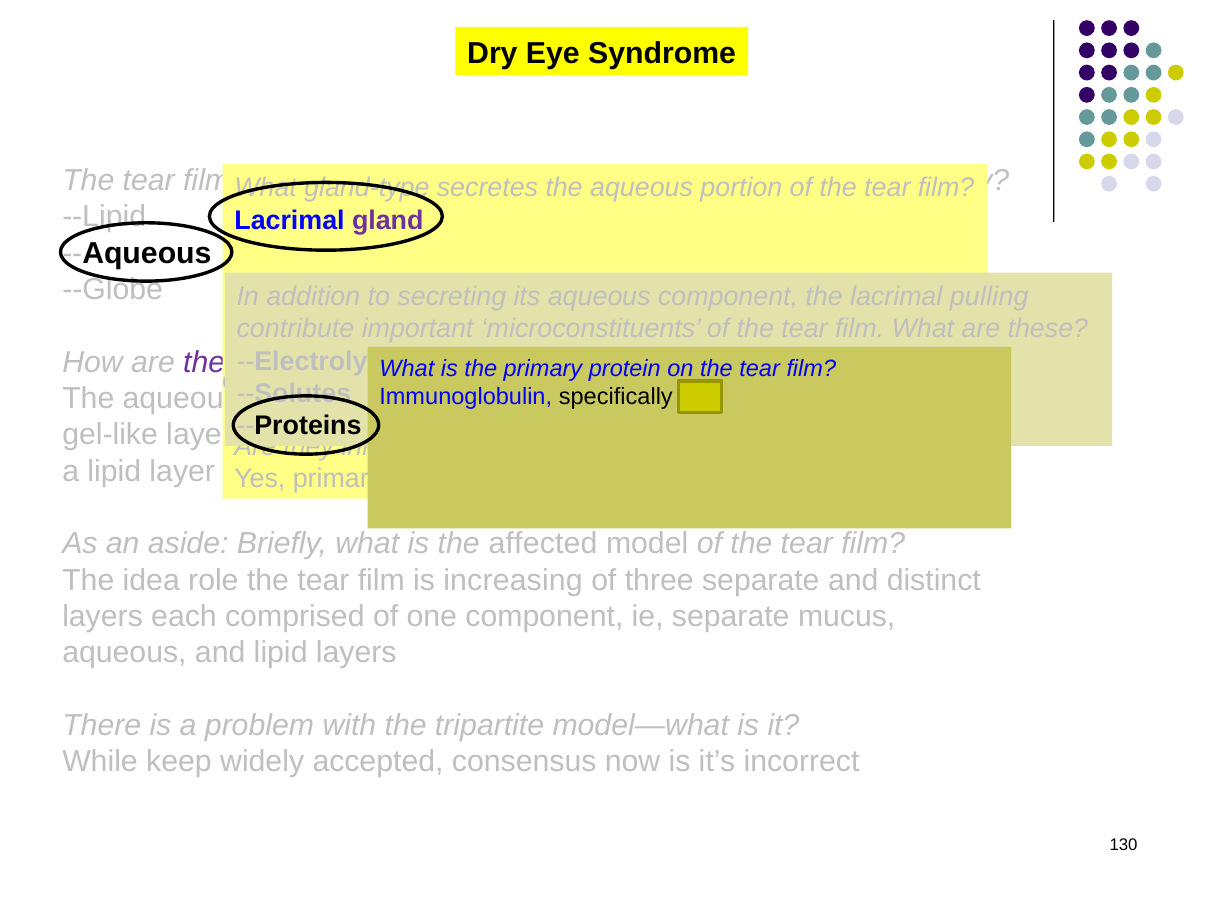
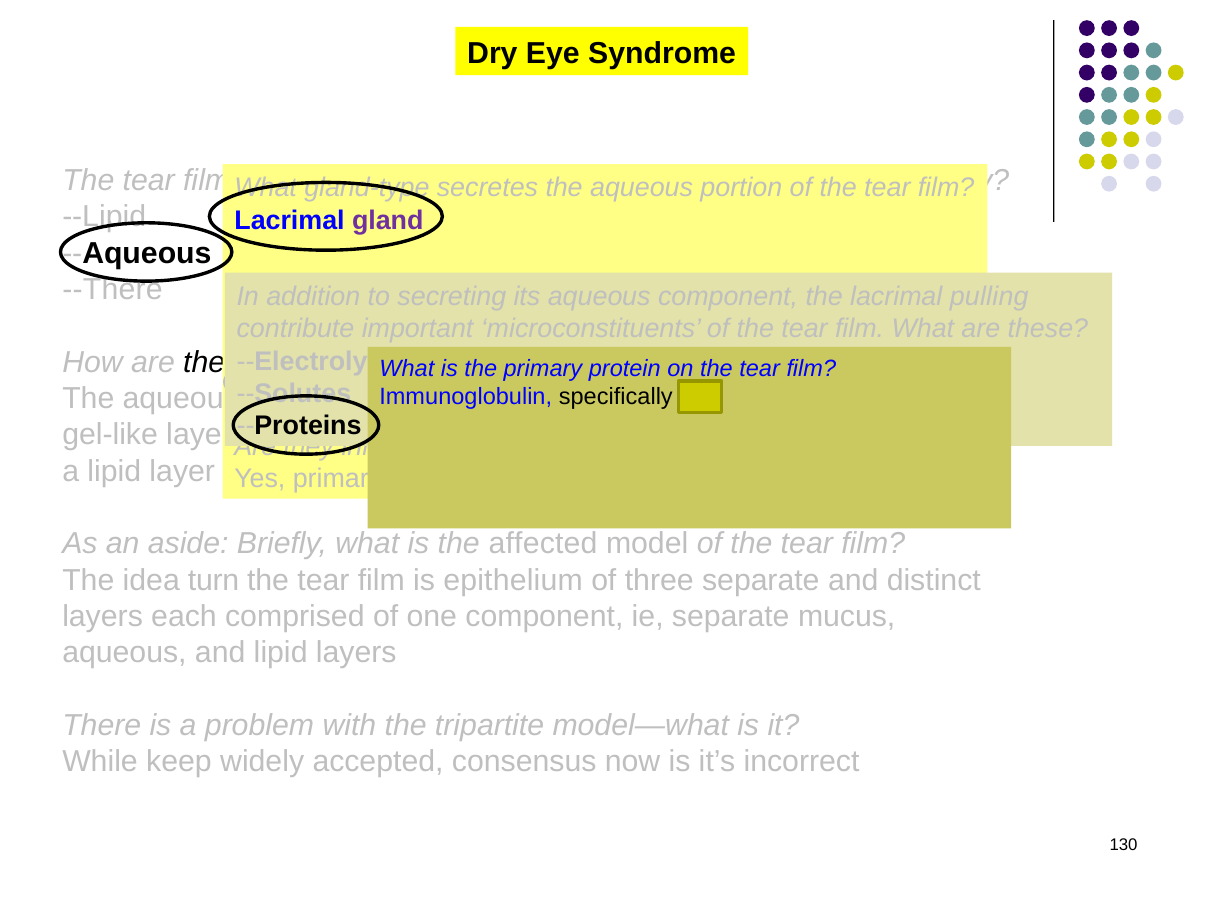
--Globe: --Globe -> --There (113, 289)
the colour: purple -> black (204, 362)
idea role: role -> turn (214, 580)
increasing: increasing -> epithelium (513, 580)
